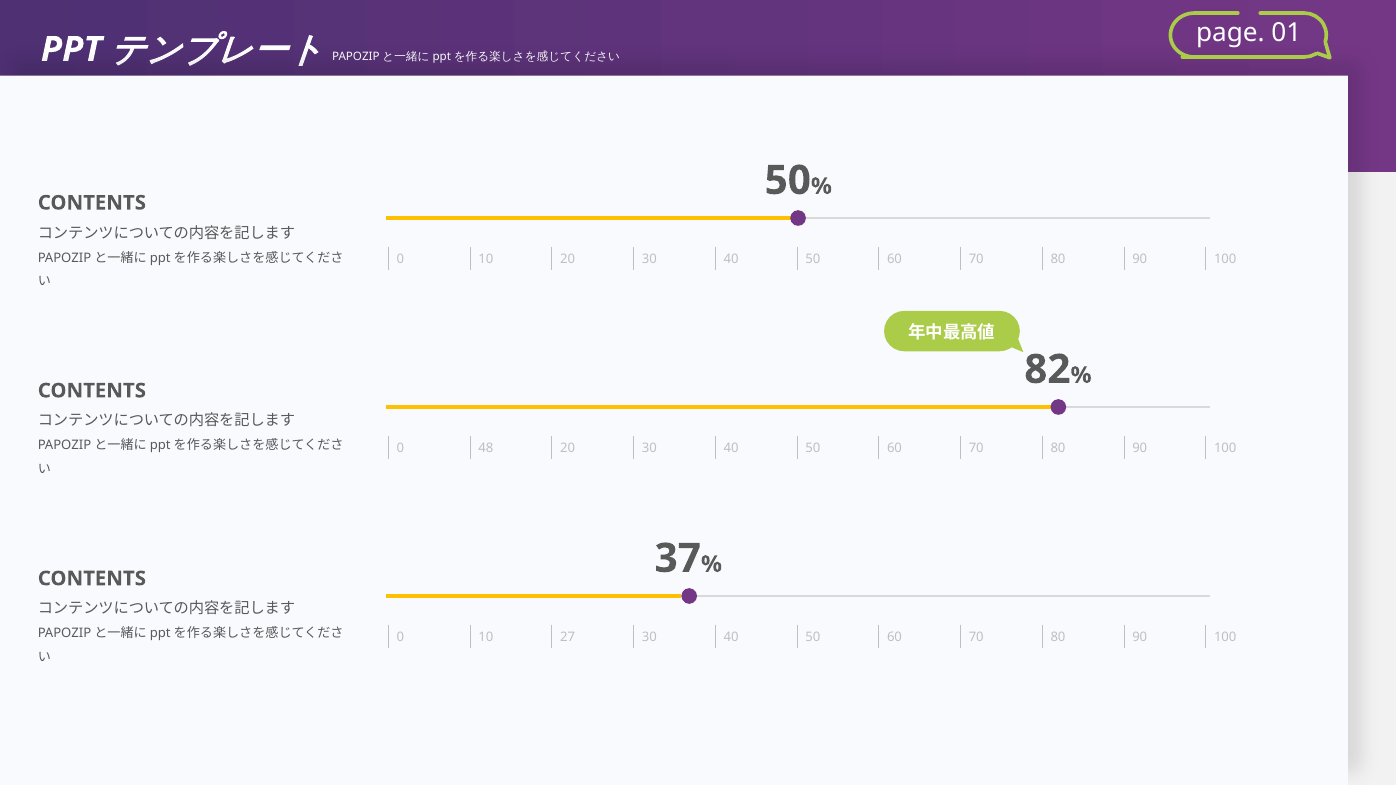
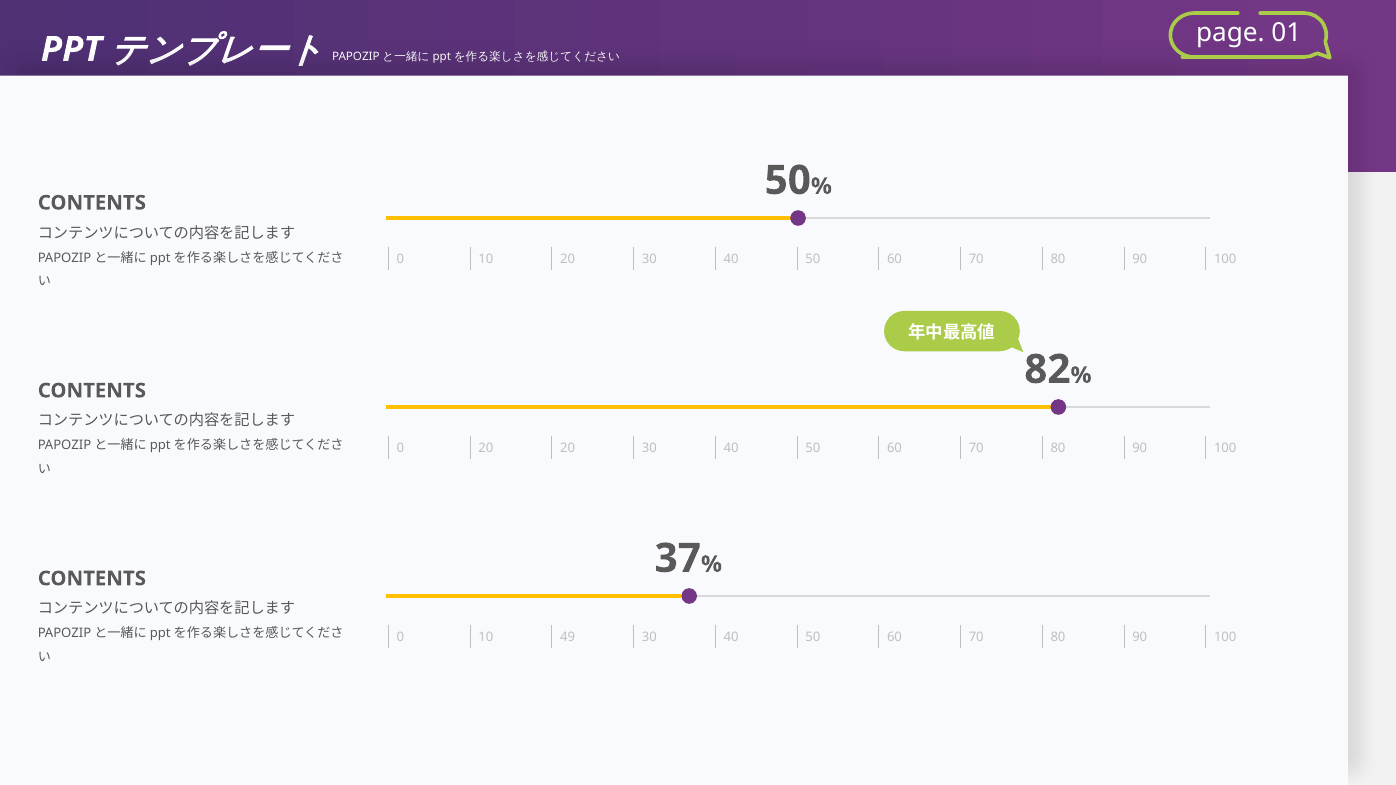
0 48: 48 -> 20 (486, 448)
27: 27 -> 49 (568, 637)
